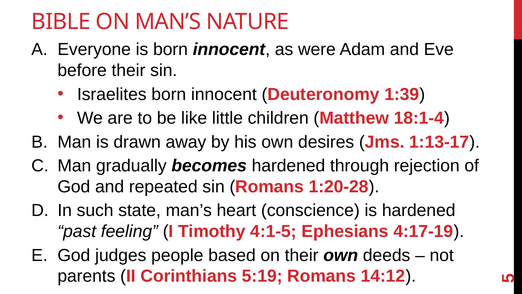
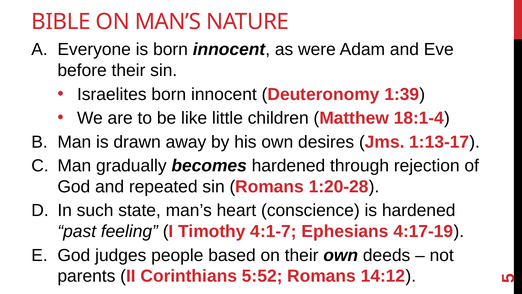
4:1-5: 4:1-5 -> 4:1-7 (274, 231)
5:19: 5:19 -> 5:52 (262, 276)
